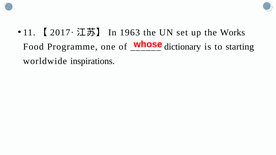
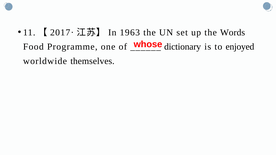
Works: Works -> Words (233, 32)
starting: starting -> enjoyed (240, 47)
inspirations: inspirations -> themselves (92, 61)
